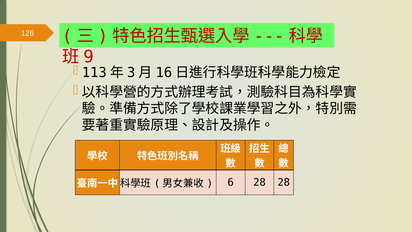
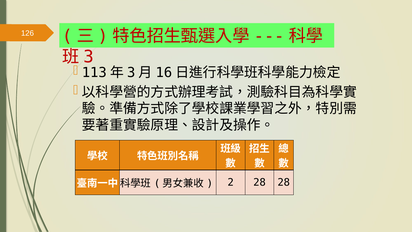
9: 9 -> 3 (89, 57)
6: 6 -> 2 (231, 182)
